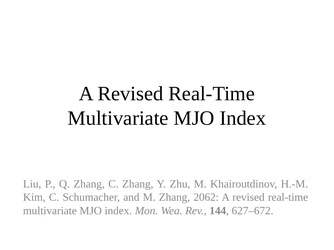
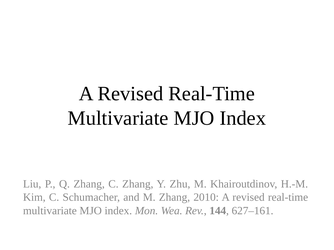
2062: 2062 -> 2010 (206, 198)
627–672: 627–672 -> 627–161 (253, 211)
